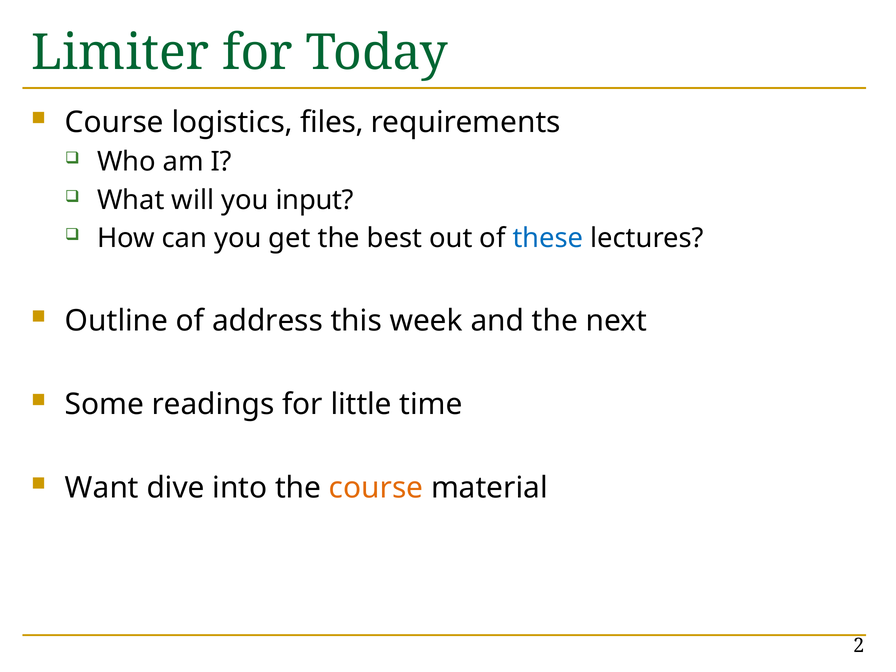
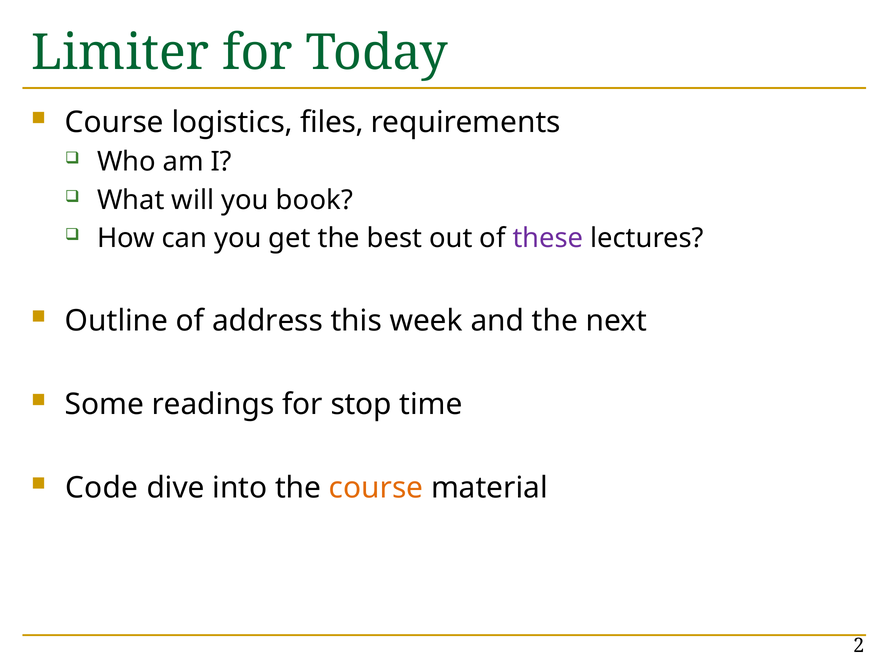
input: input -> book (314, 200)
these colour: blue -> purple (548, 238)
little: little -> stop (361, 404)
Want: Want -> Code (102, 488)
